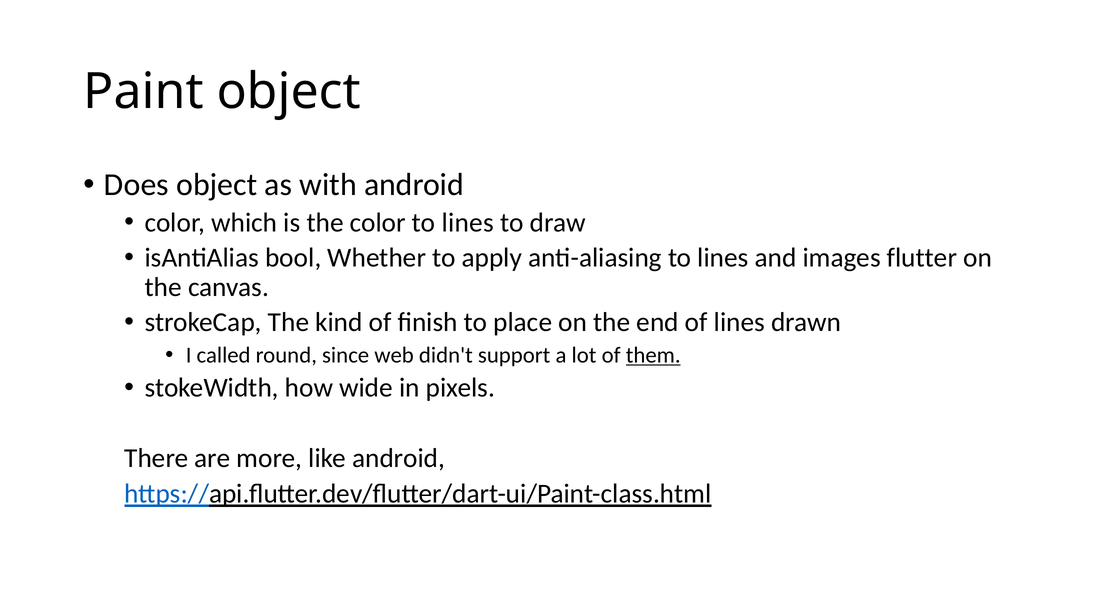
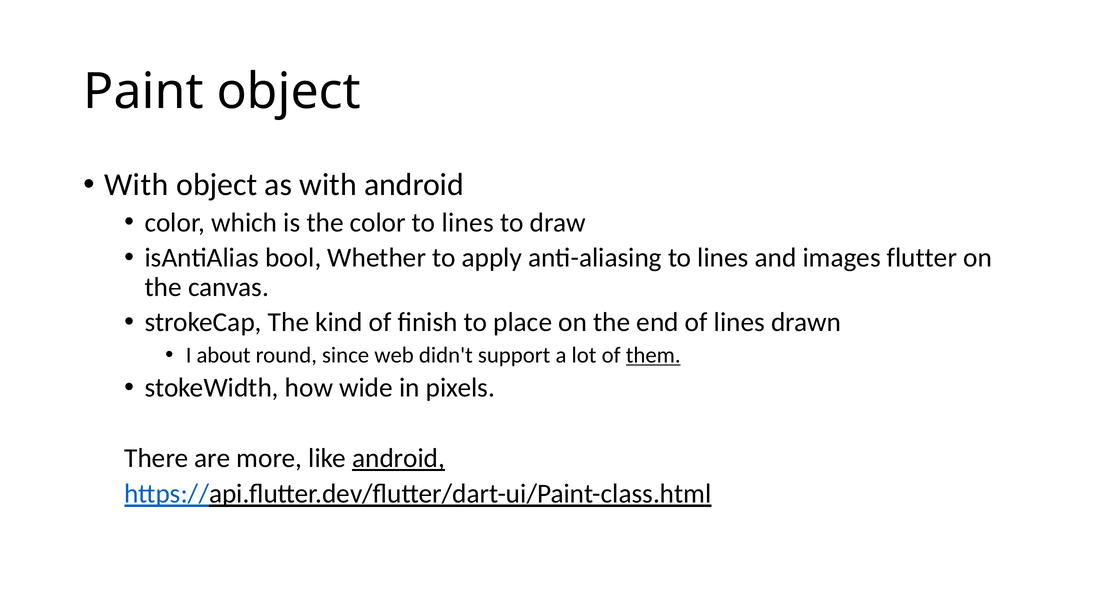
Does: Does -> With (136, 185)
called: called -> about (224, 355)
android underline: none -> present (399, 458)
